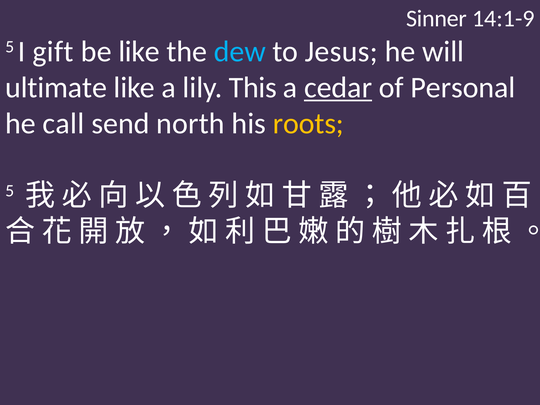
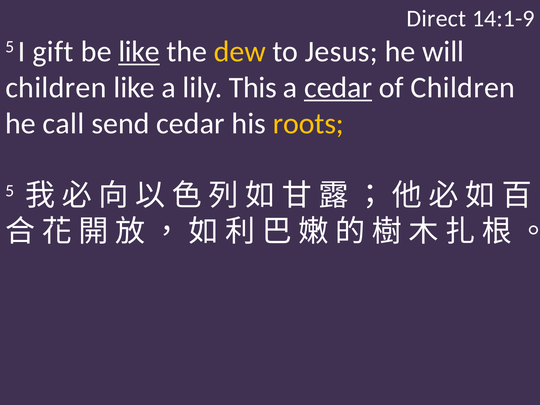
Sinner: Sinner -> Direct (436, 19)
like underline: none -> present (139, 52)
dew colour: light blue -> yellow (240, 52)
ultimate: ultimate -> children (56, 88)
of Personal: Personal -> Children (463, 88)
send north: north -> cedar (190, 124)
